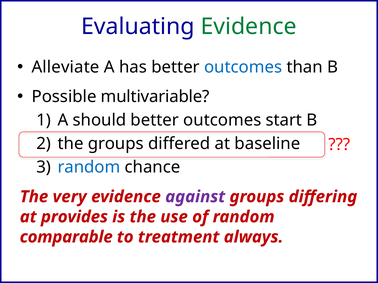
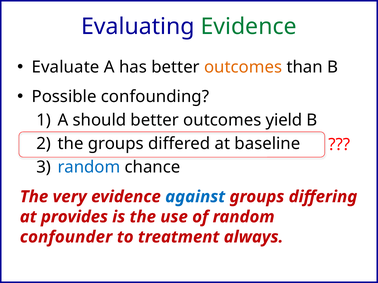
Alleviate: Alleviate -> Evaluate (66, 67)
outcomes colour: blue -> orange (243, 67)
multivariable: multivariable -> confounding (155, 97)
start: start -> yield (284, 120)
against colour: purple -> blue (195, 197)
comparable: comparable -> confounder (66, 237)
